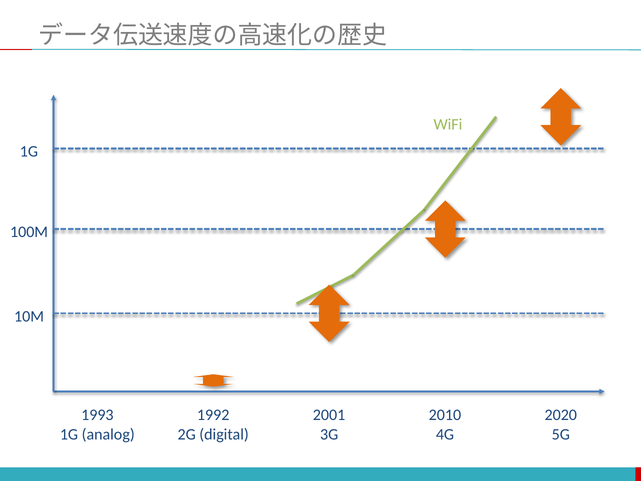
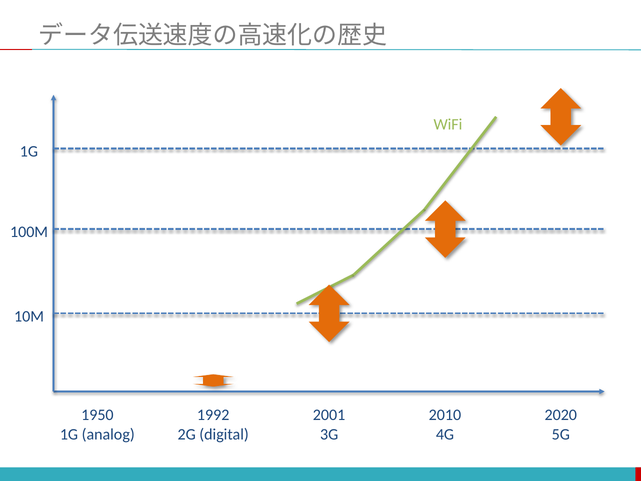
1993: 1993 -> 1950 (97, 415)
